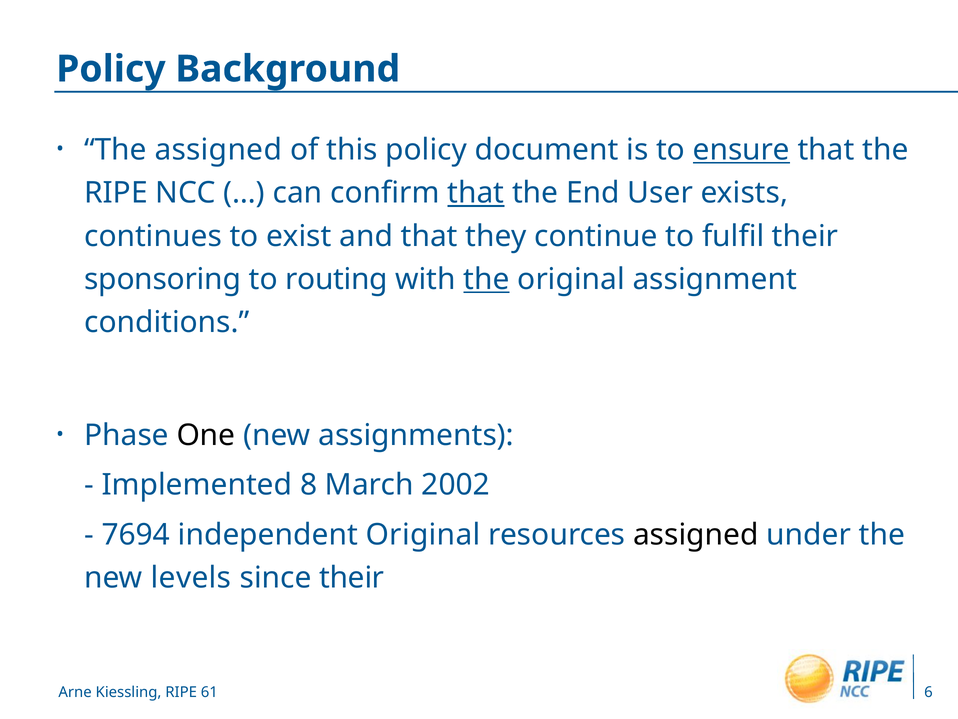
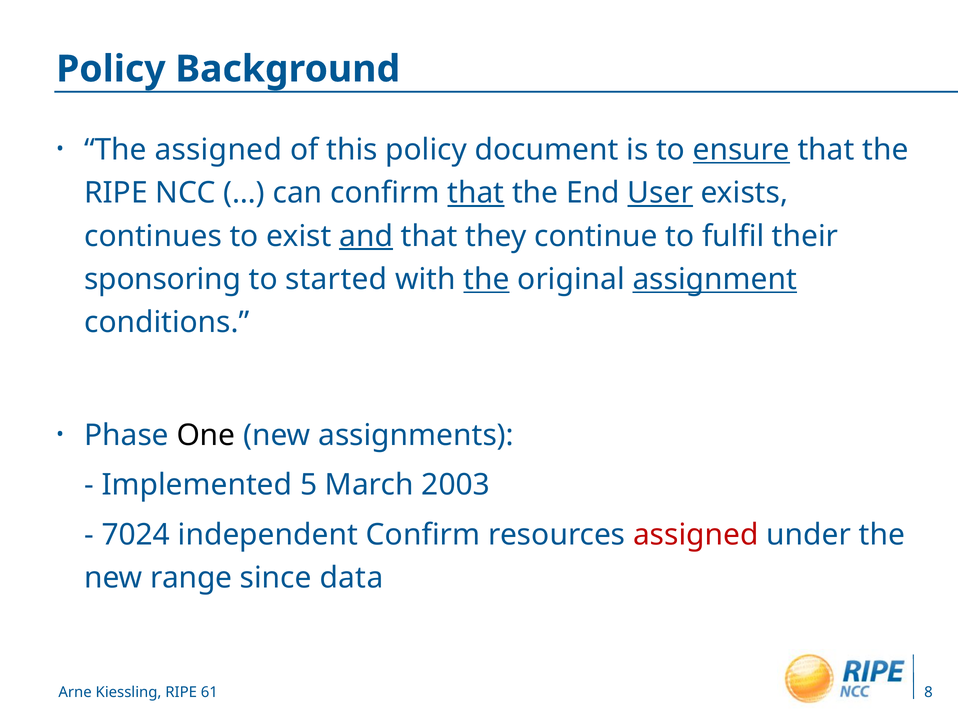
User underline: none -> present (660, 193)
and underline: none -> present (366, 236)
routing: routing -> started (336, 279)
assignment underline: none -> present (715, 279)
8: 8 -> 5 (309, 485)
2002: 2002 -> 2003 (456, 485)
7694: 7694 -> 7024 (136, 534)
independent Original: Original -> Confirm (423, 534)
assigned colour: black -> red (696, 534)
levels: levels -> range (191, 578)
since their: their -> data (352, 578)
6: 6 -> 8 (928, 692)
